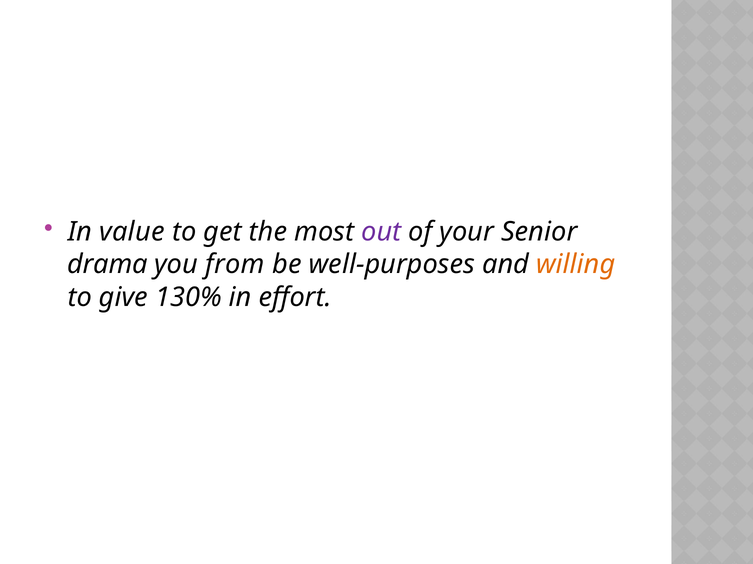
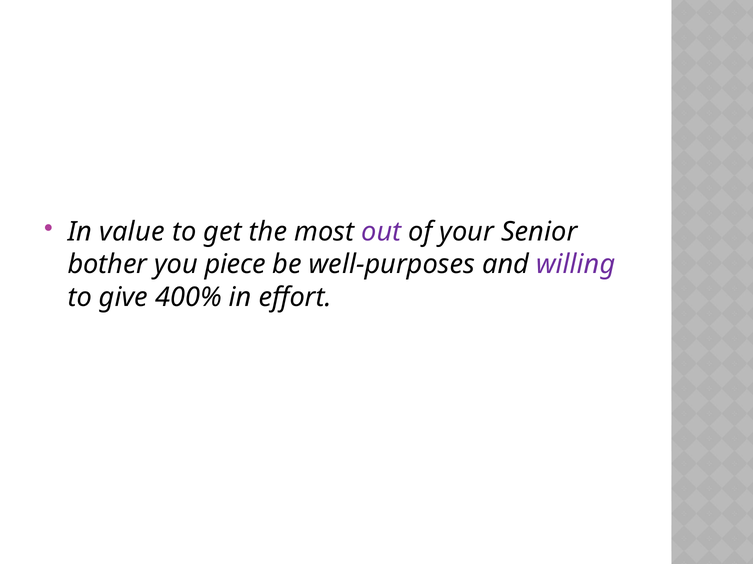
drama: drama -> bother (107, 265)
from: from -> piece (235, 265)
willing colour: orange -> purple (576, 265)
130%: 130% -> 400% (189, 297)
